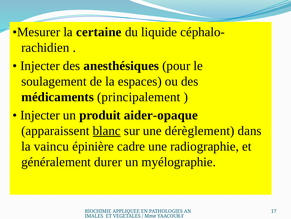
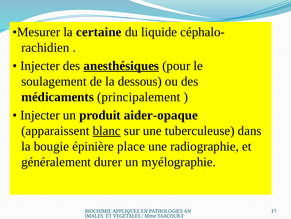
anesthésiques underline: none -> present (121, 66)
espaces: espaces -> dessous (140, 81)
dérèglement: dérèglement -> tuberculeuse (200, 130)
vaincu: vaincu -> bougie (51, 146)
cadre: cadre -> place (131, 146)
